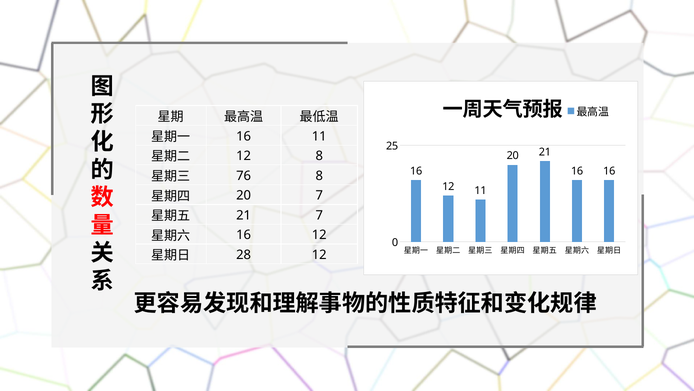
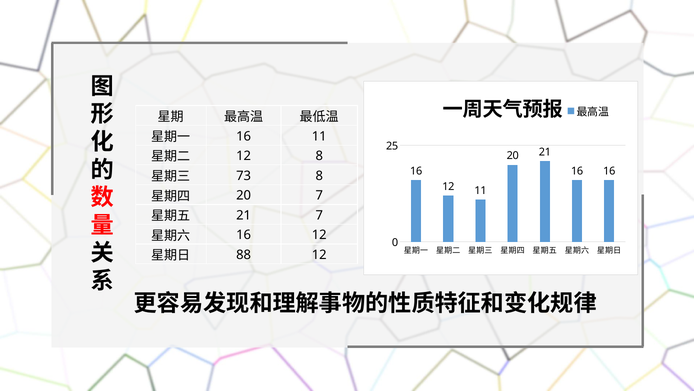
76: 76 -> 73 (244, 176)
28: 28 -> 88 (244, 255)
